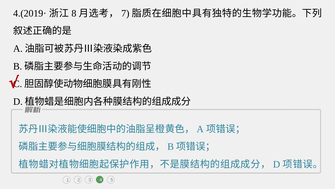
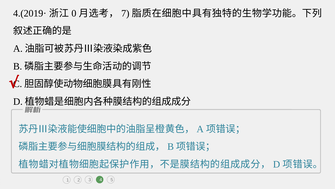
8: 8 -> 0 (74, 13)
